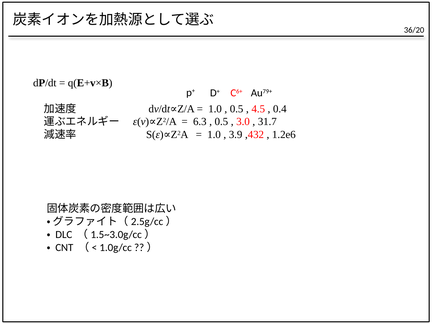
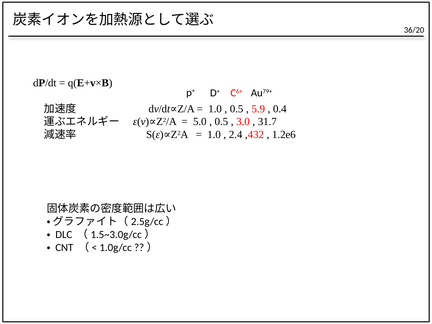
4.5: 4.5 -> 5.9 (258, 109)
6.3: 6.3 -> 5.0 (200, 122)
3.9: 3.9 -> 2.4 (236, 135)
